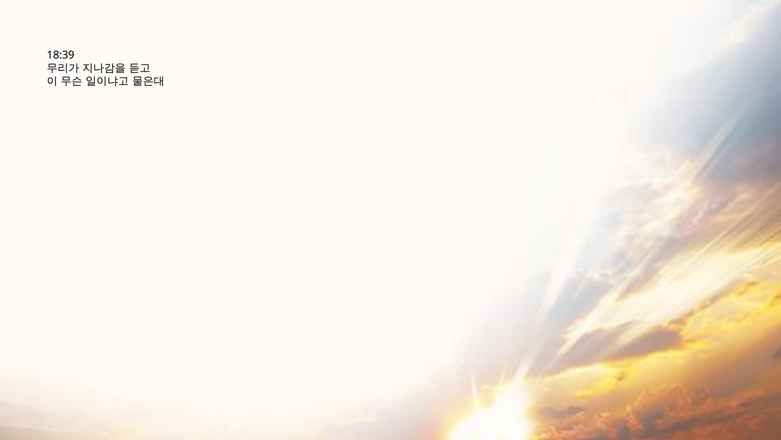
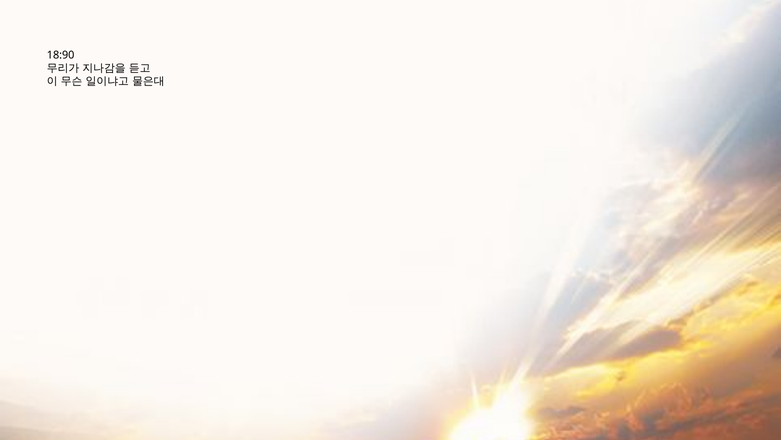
18:39: 18:39 -> 18:90 (61, 55)
